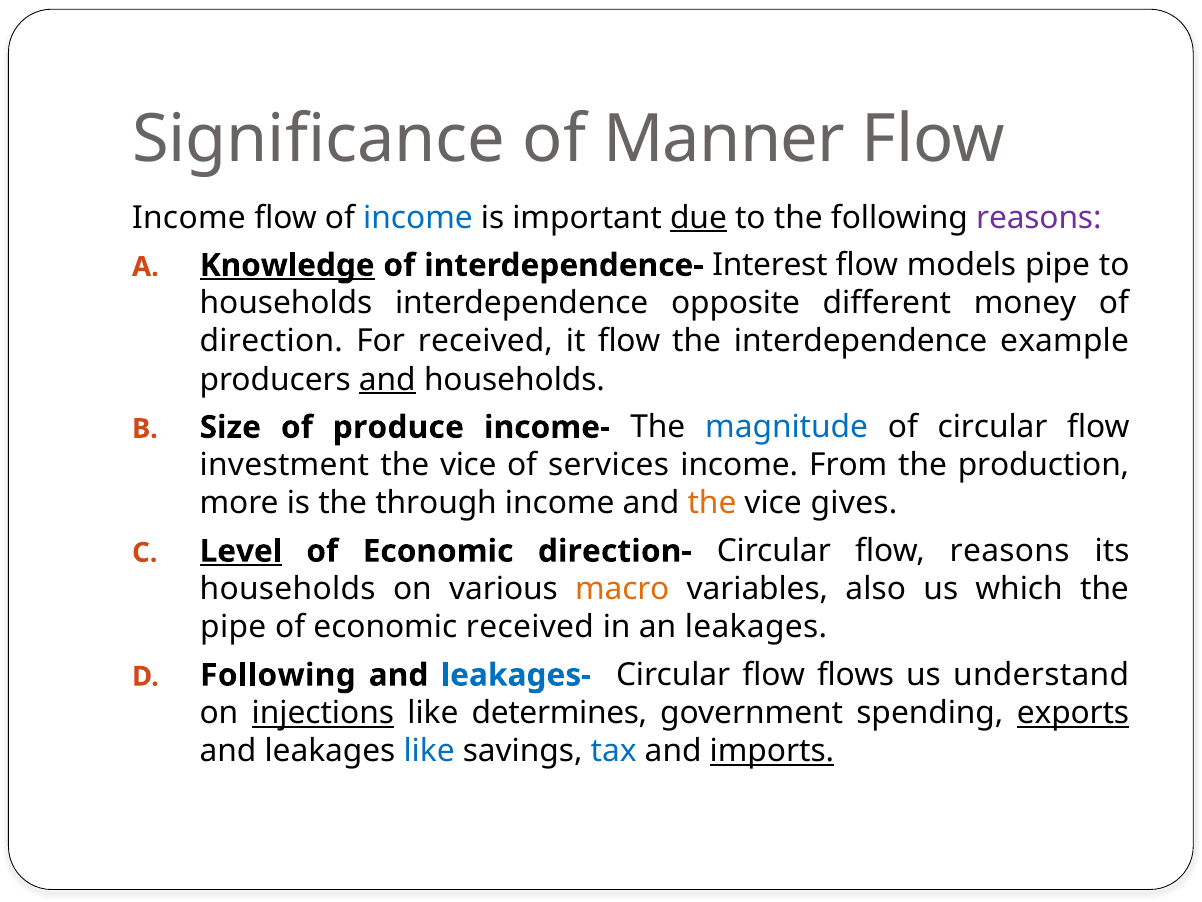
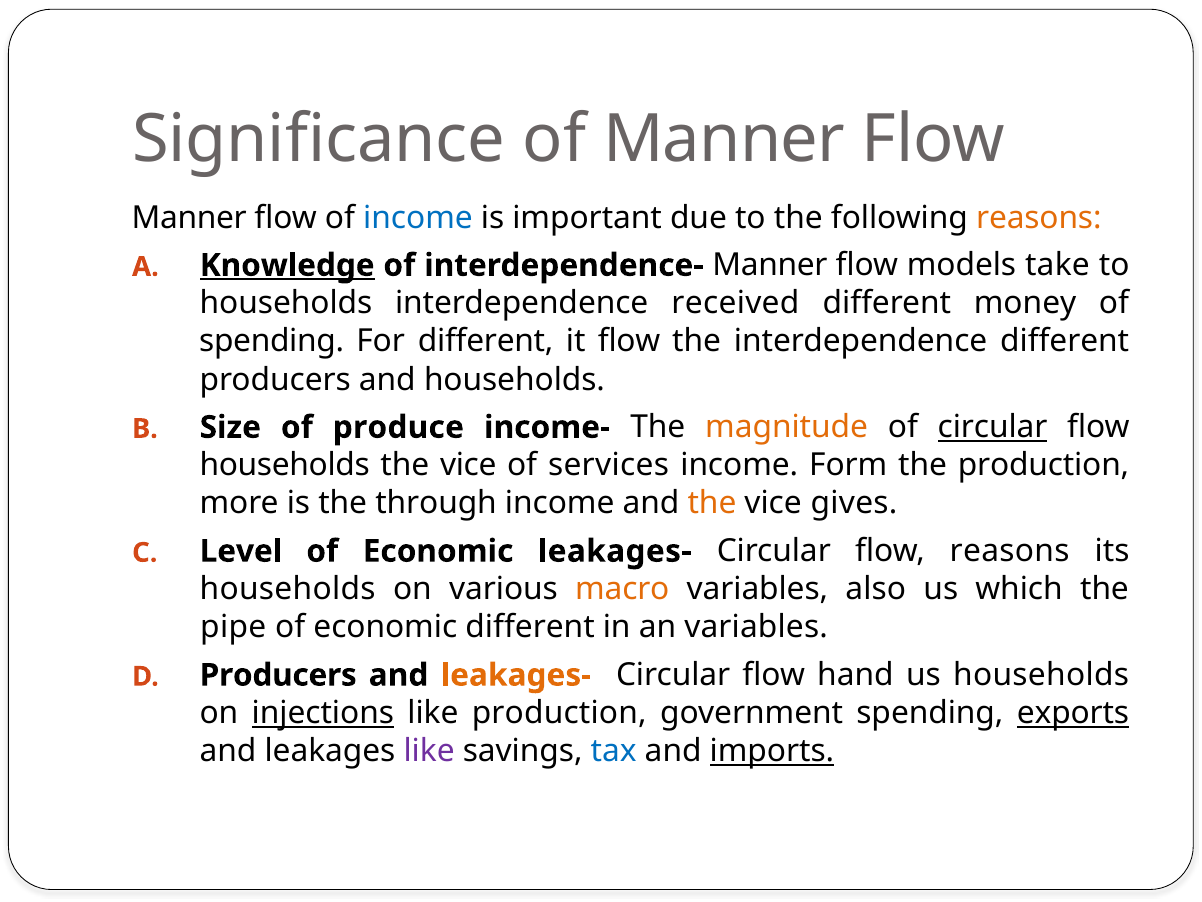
Income: Income -> Manner (189, 217)
due underline: present -> none (698, 217)
reasons colour: purple -> orange (1039, 217)
interdependence- Interest: Interest -> Manner (770, 265)
models pipe: pipe -> take (1057, 265)
opposite: opposite -> received (735, 303)
direction: direction -> spending (272, 341)
For received: received -> different (486, 341)
interdependence example: example -> different (1065, 341)
and underline: present -> none (387, 379)
magnitude colour: blue -> orange (787, 427)
circular underline: none -> present (993, 427)
investment: investment -> households (285, 465)
From: From -> Form (848, 465)
Level underline: present -> none (241, 551)
Economic direction-: direction- -> leakages- (615, 551)
economic received: received -> different (530, 627)
an leakages: leakages -> variables (756, 627)
Following: Following -> Producers (278, 675)
leakages- colour: blue -> orange (516, 675)
flows: flows -> hand (855, 675)
us understand: understand -> households (1041, 675)
like determines: determines -> production (559, 713)
like colour: blue -> purple (429, 751)
